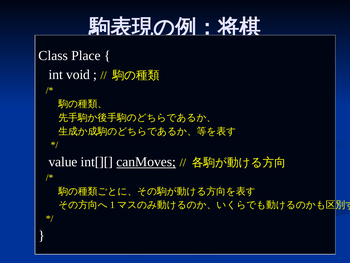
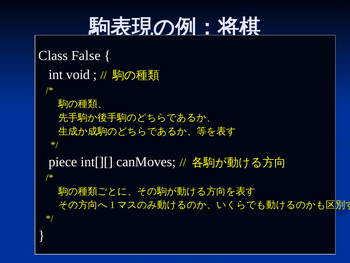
Place: Place -> False (86, 55)
value: value -> piece (63, 162)
canMoves underline: present -> none (146, 162)
